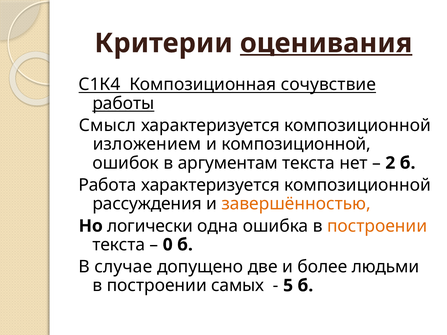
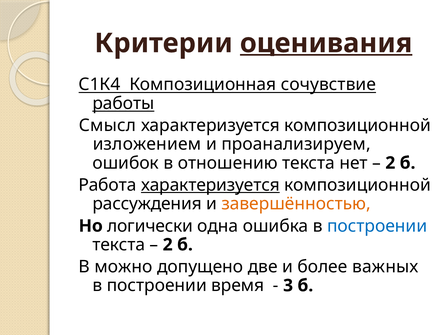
и композиционной: композиционной -> проанализируем (296, 144)
аргументам: аргументам -> отношению (228, 163)
характеризуется underline: none -> present (210, 185)
построении colour: orange -> blue (377, 226)
0: 0 -> 2 (168, 245)
случае: случае -> можно (123, 267)
людьми: людьми -> важных (385, 267)
самых: самых -> время (238, 286)
5: 5 -> 3 (288, 286)
